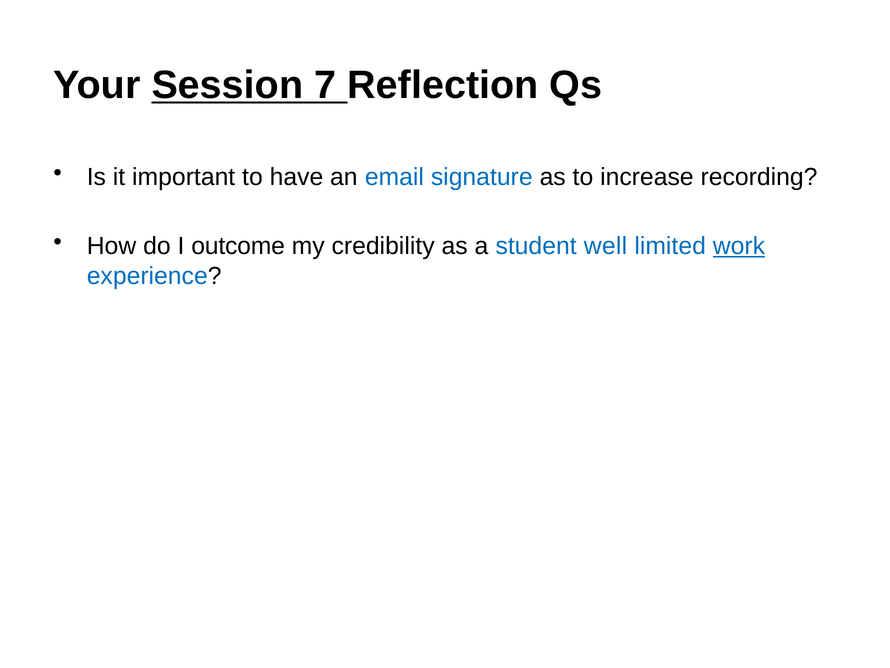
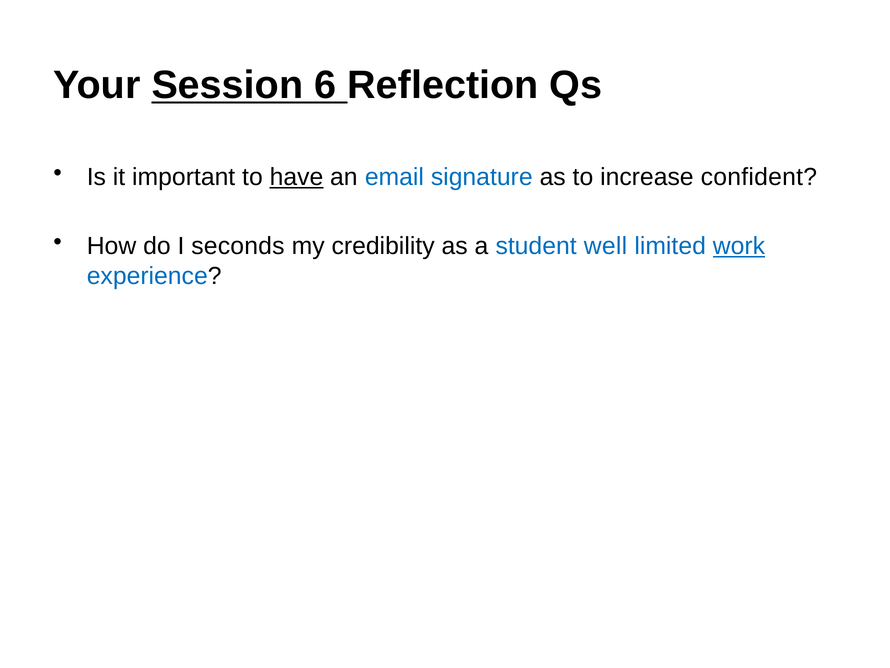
7: 7 -> 6 (325, 85)
have underline: none -> present (296, 177)
recording: recording -> confident (759, 177)
outcome: outcome -> seconds (238, 246)
